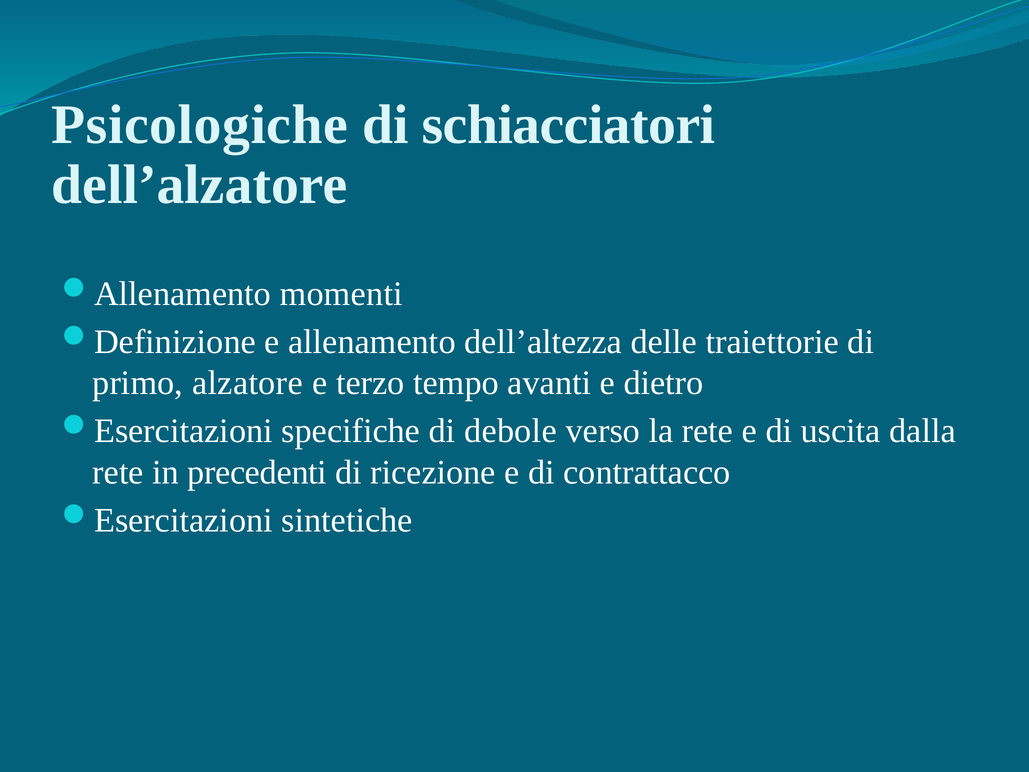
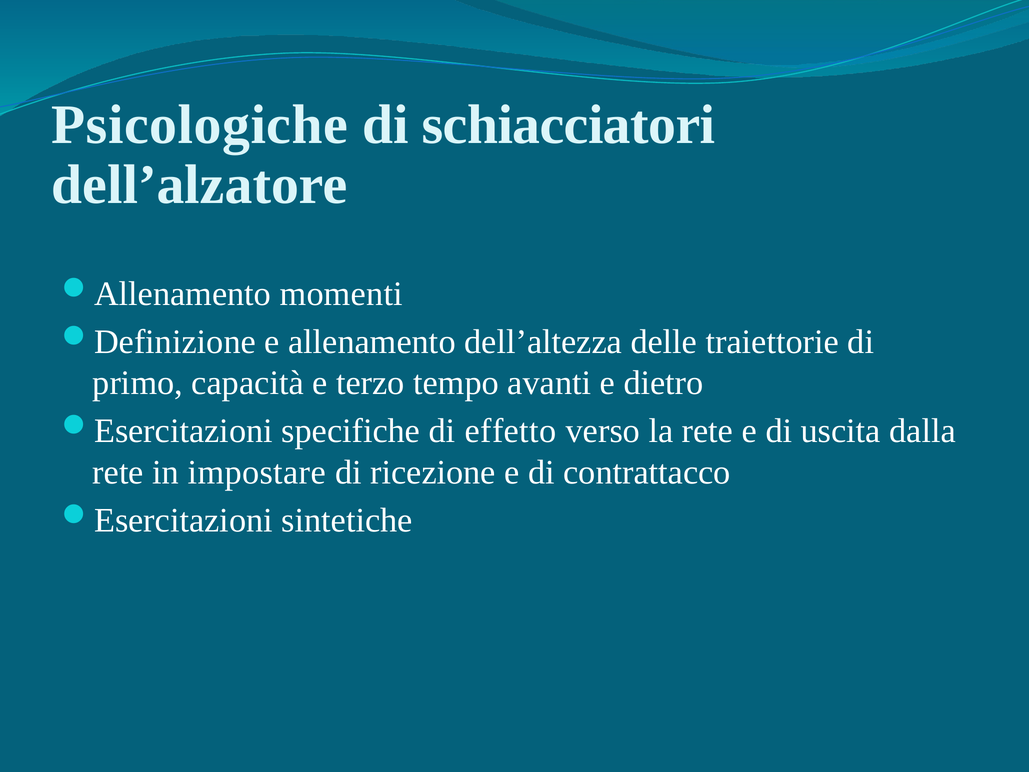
alzatore: alzatore -> capacità (248, 383)
debole: debole -> effetto (510, 431)
precedenti: precedenti -> impostare (257, 472)
